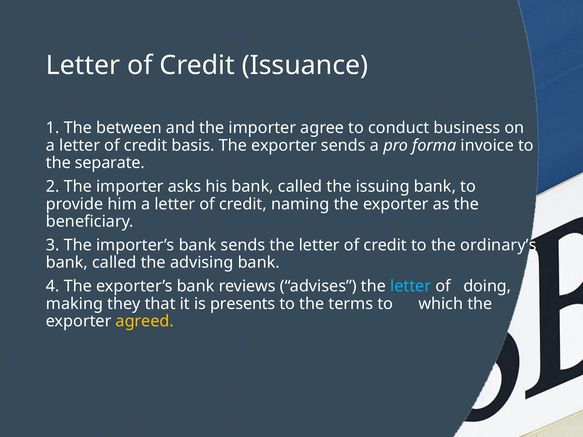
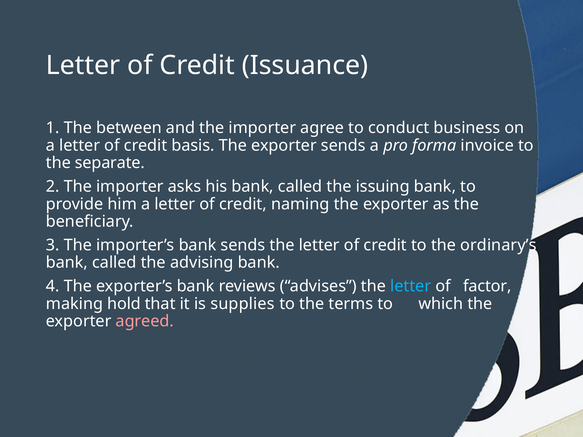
doing: doing -> factor (487, 286)
they: they -> hold (124, 304)
presents: presents -> supplies (243, 304)
agreed colour: yellow -> pink (145, 321)
